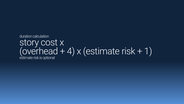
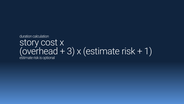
4: 4 -> 3 (71, 51)
